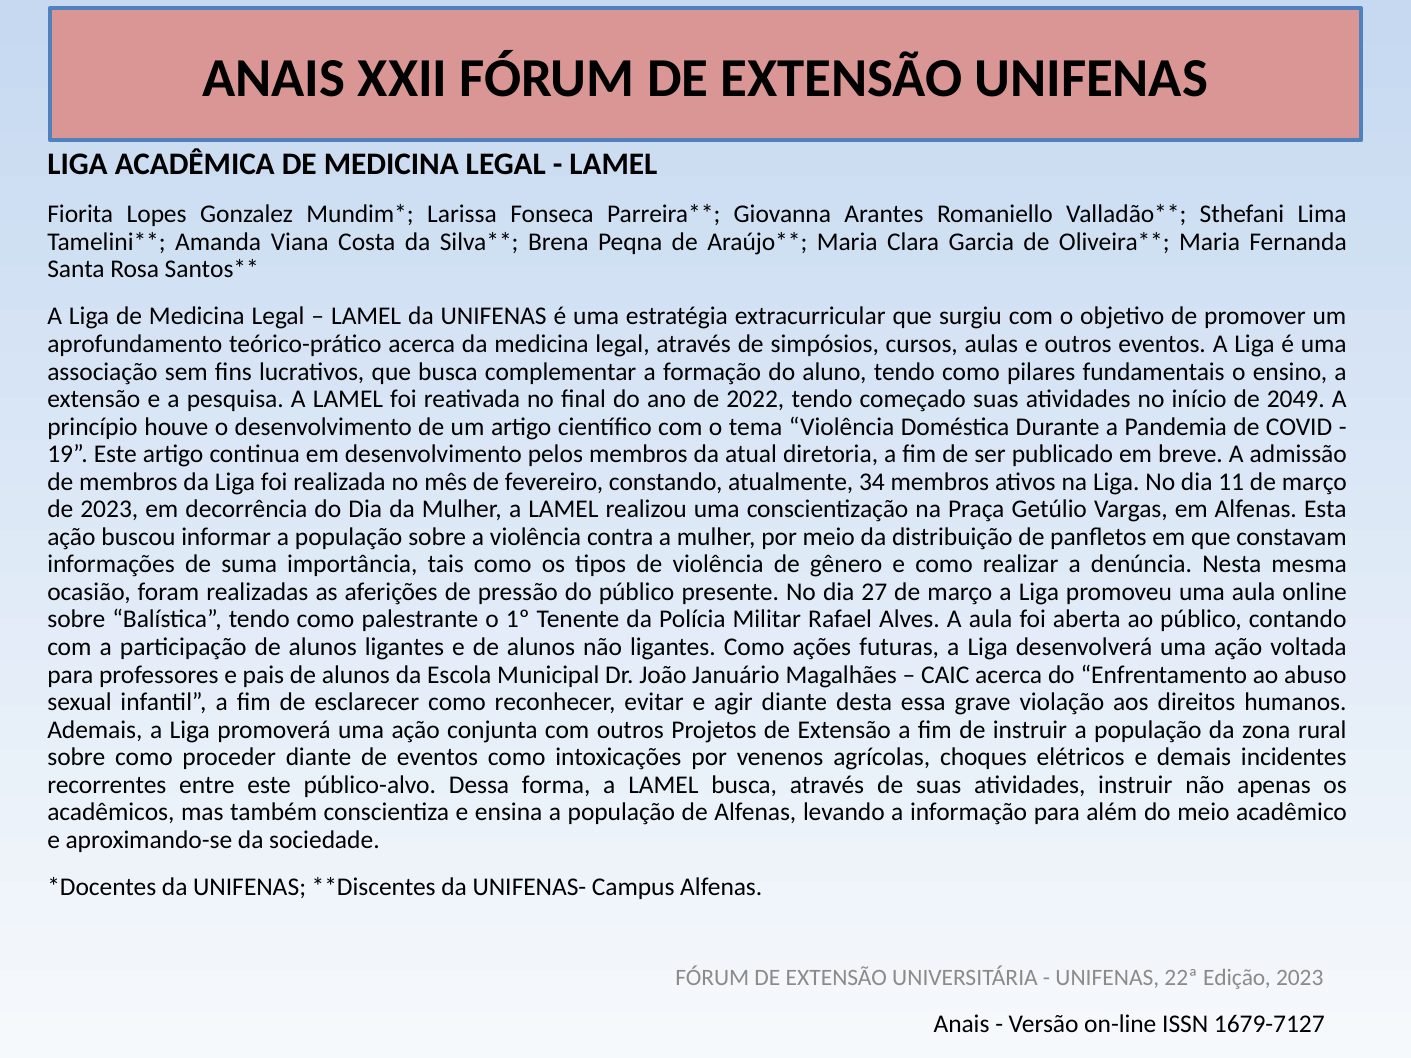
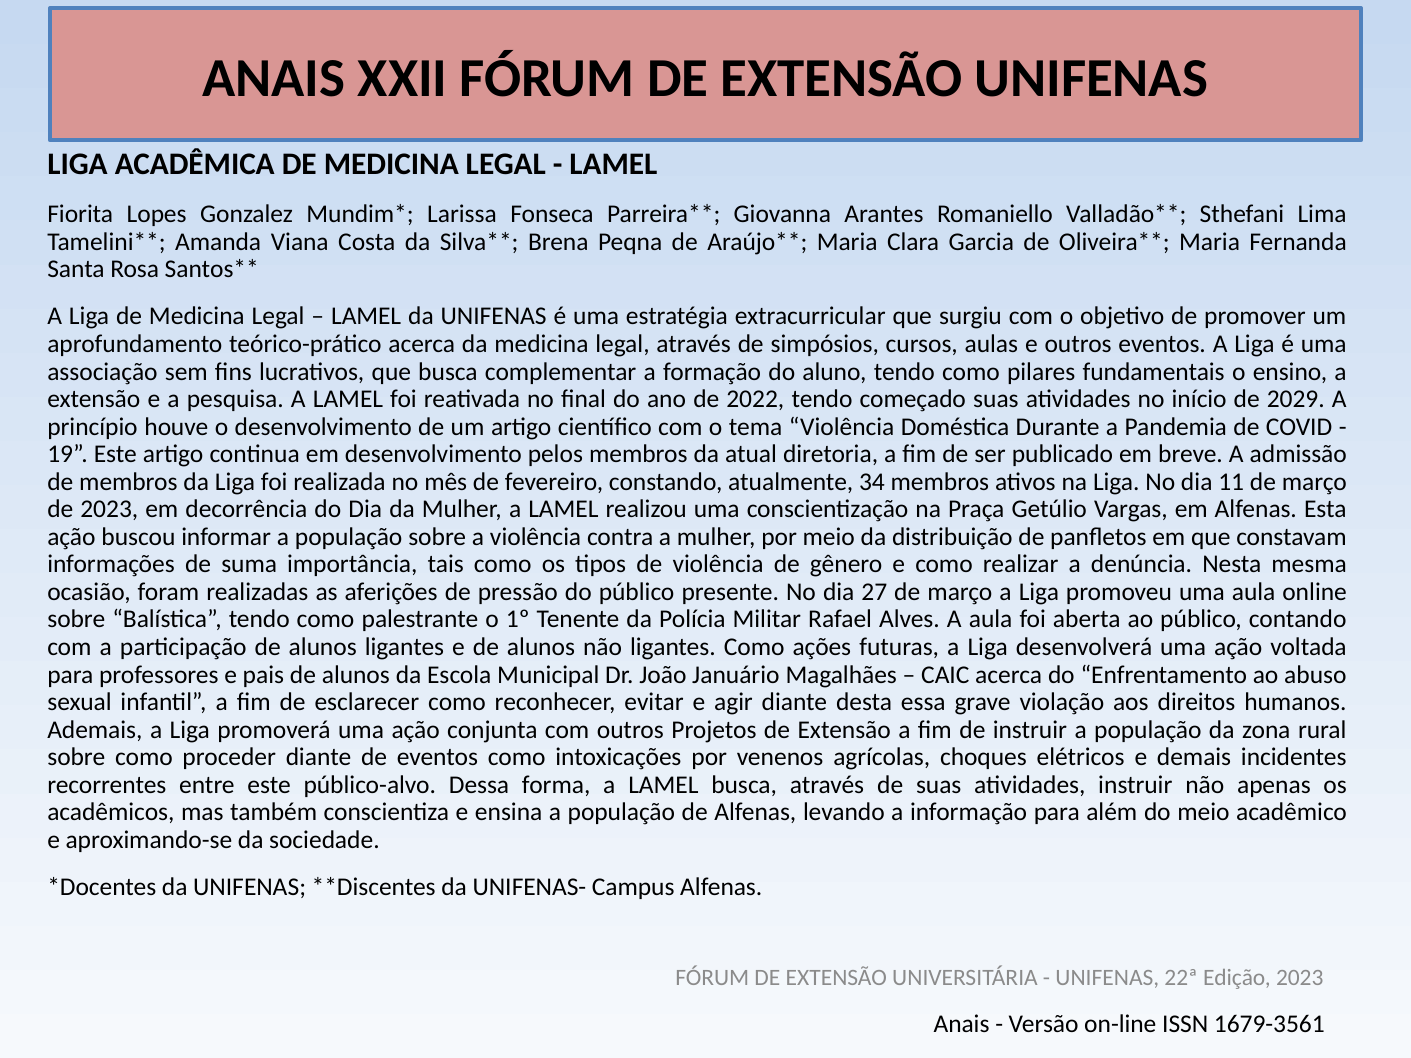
2049: 2049 -> 2029 (1296, 399)
1679-7127: 1679-7127 -> 1679-3561 (1269, 1024)
